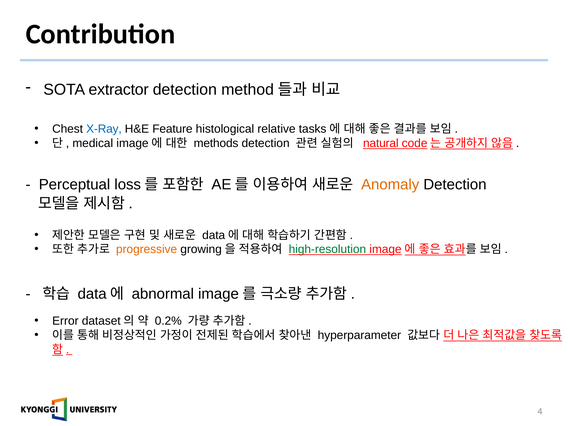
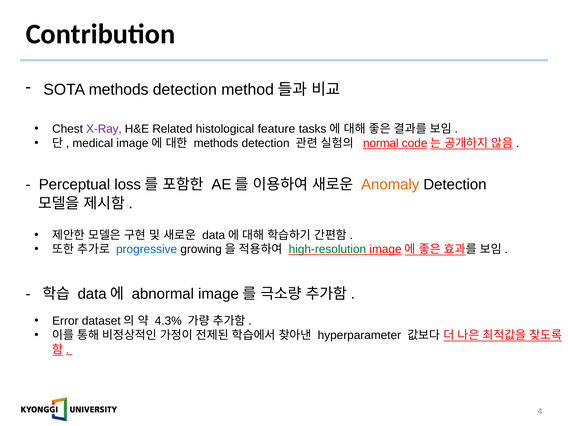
SOTA extractor: extractor -> methods (119, 90)
X-Ray colour: blue -> purple (104, 129)
Feature: Feature -> Related (172, 129)
relative: relative -> feature (276, 129)
natural: natural -> normal (381, 143)
progressive colour: orange -> blue (147, 249)
0.2%: 0.2% -> 4.3% (168, 321)
